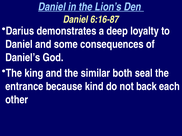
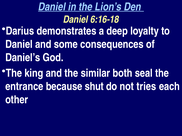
6:16-87: 6:16-87 -> 6:16-18 (105, 20)
kind: kind -> shut (94, 87)
back: back -> tries (146, 87)
